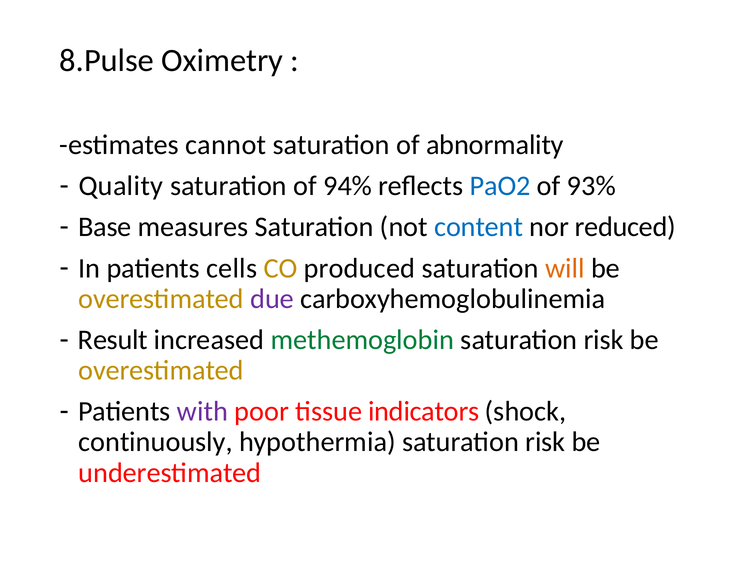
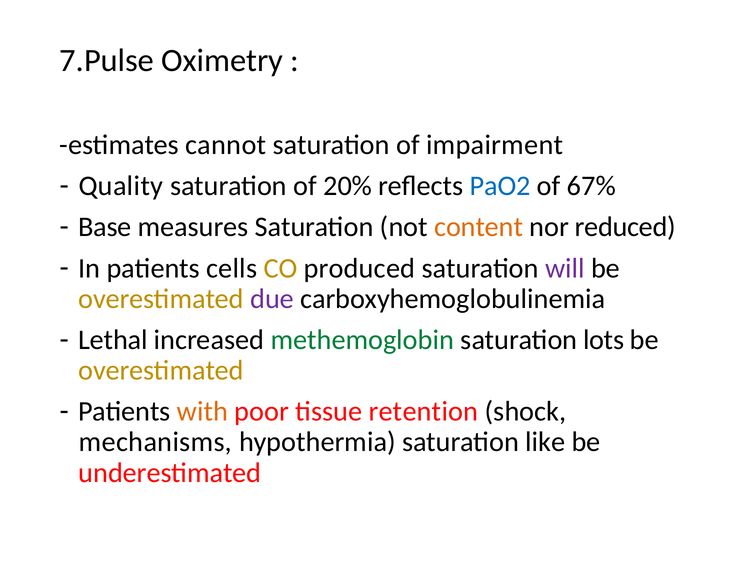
8.Pulse: 8.Pulse -> 7.Pulse (107, 60)
abnormality: abnormality -> impairment (495, 145)
94%: 94% -> 20% (348, 186)
93%: 93% -> 67% (591, 186)
content colour: blue -> orange (479, 227)
will colour: orange -> purple (565, 268)
Result: Result -> Lethal (113, 340)
risk: risk -> lots (604, 340)
with colour: purple -> orange (202, 412)
indicators: indicators -> retention (423, 412)
continuously: continuously -> mechanisms (155, 442)
hypothermia saturation risk: risk -> like (545, 442)
